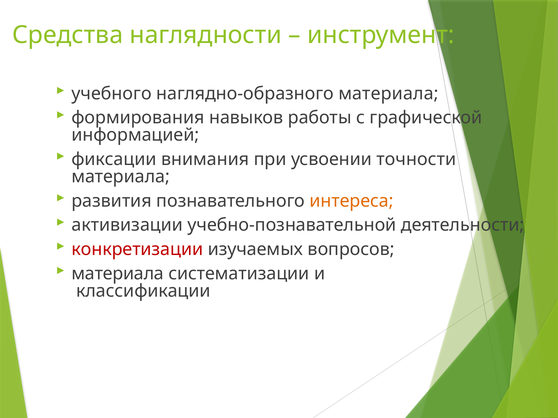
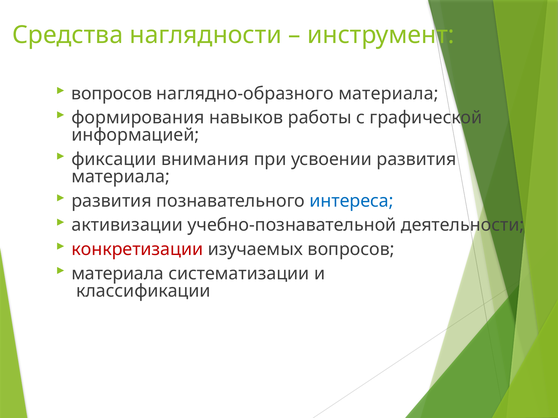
учебного: учебного -> вопросов (112, 94)
усвоении точности: точности -> развития (417, 159)
интереса colour: orange -> blue (352, 201)
